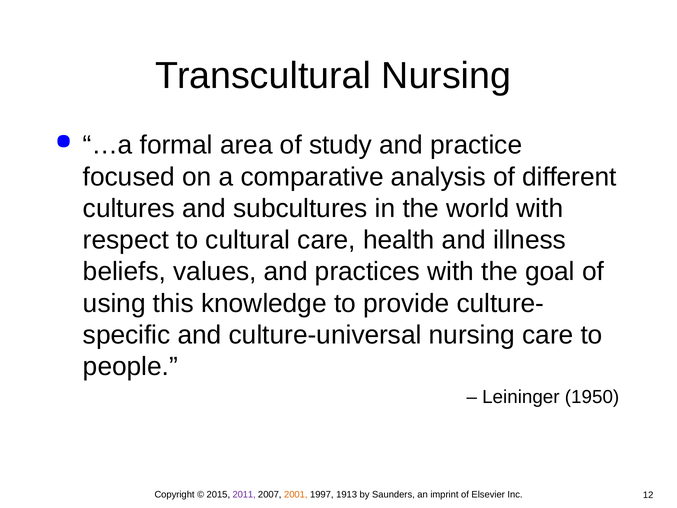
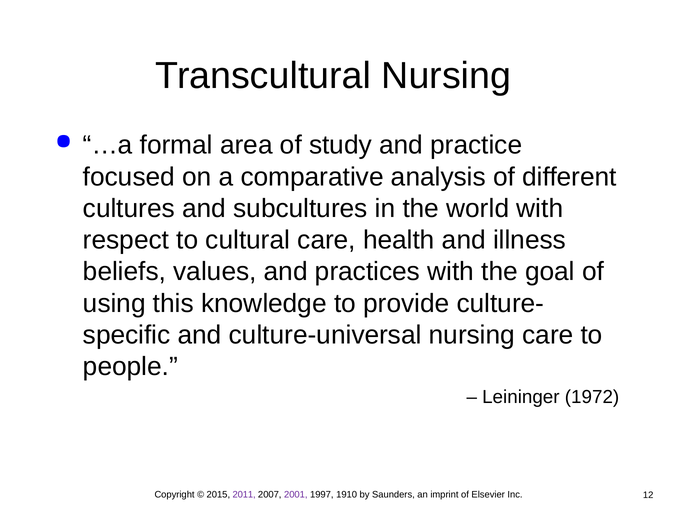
1950: 1950 -> 1972 (592, 397)
2001 colour: orange -> purple (296, 494)
1913: 1913 -> 1910 (347, 494)
